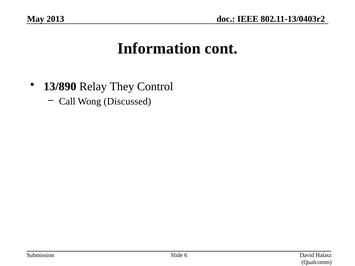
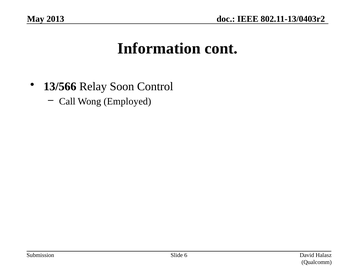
13/890: 13/890 -> 13/566 (60, 87)
They: They -> Soon (122, 87)
Discussed: Discussed -> Employed (127, 101)
